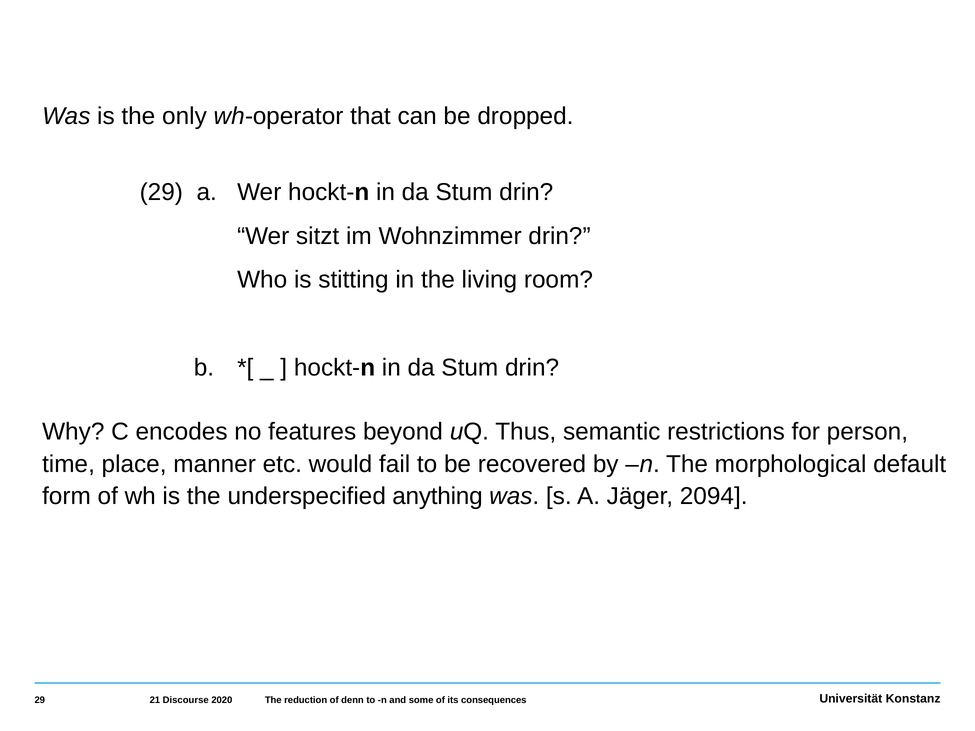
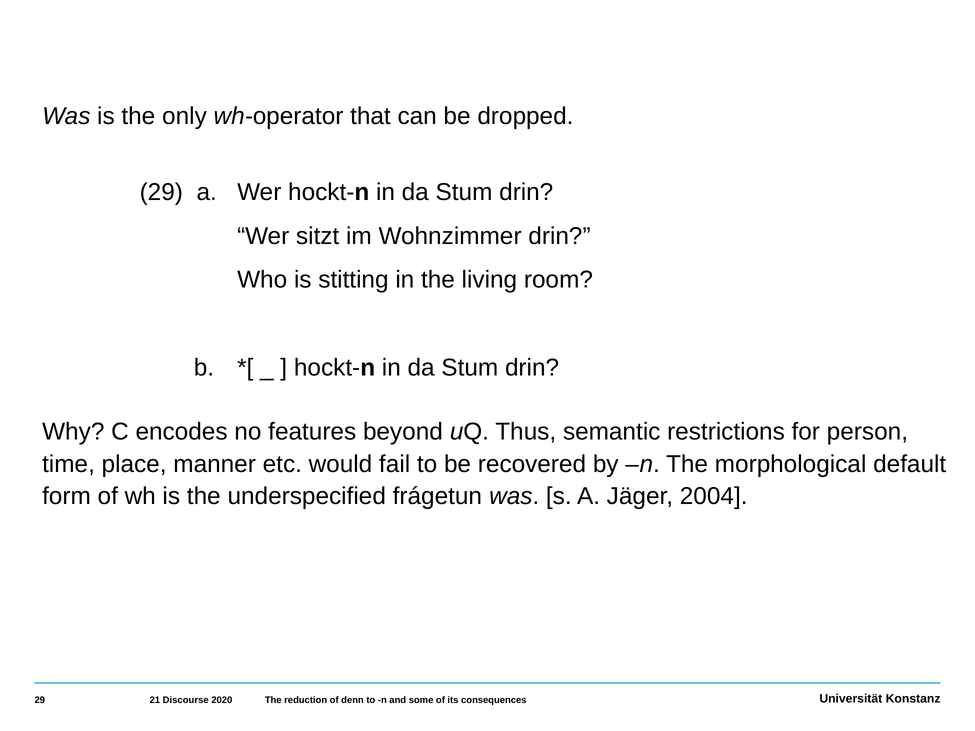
anything: anything -> frágetun (437, 496)
2094: 2094 -> 2004 (714, 496)
